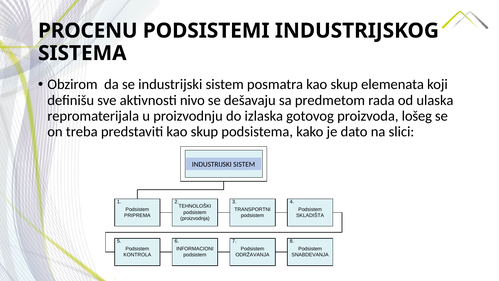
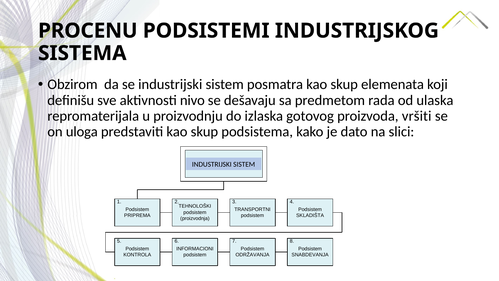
lošeg: lošeg -> vršiti (417, 116)
treba: treba -> uloga (82, 132)
